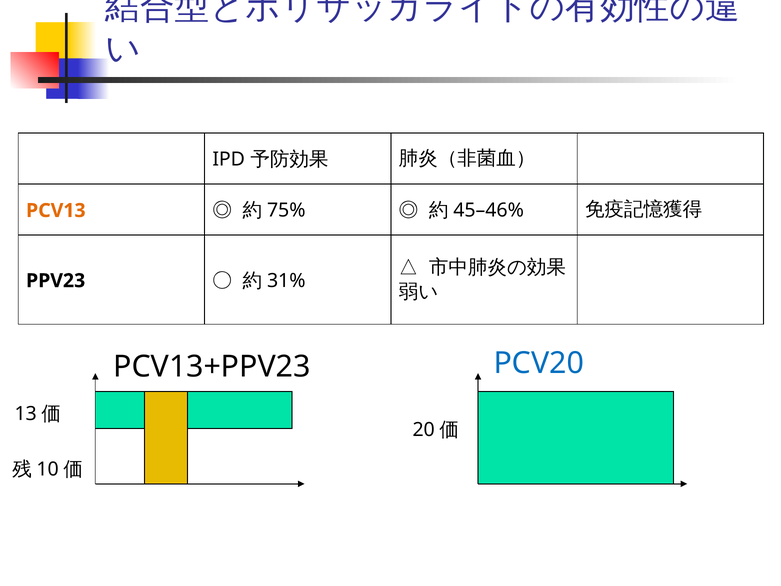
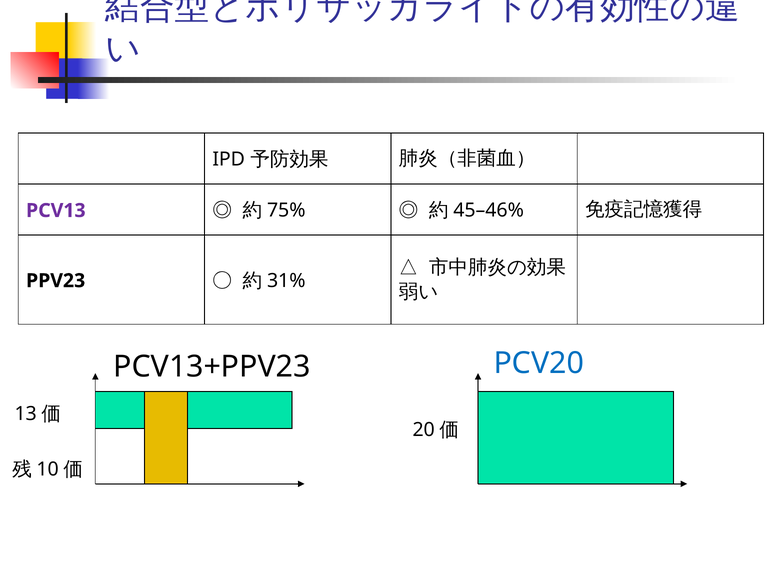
PCV13 colour: orange -> purple (56, 211)
